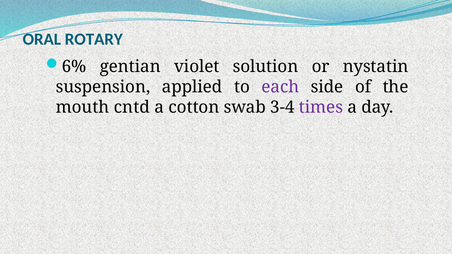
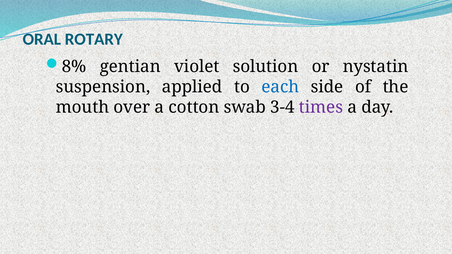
6%: 6% -> 8% (74, 67)
each colour: purple -> blue (280, 87)
cntd: cntd -> over (132, 107)
